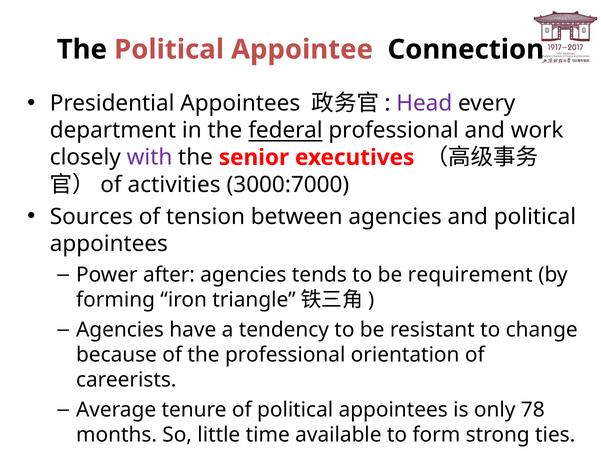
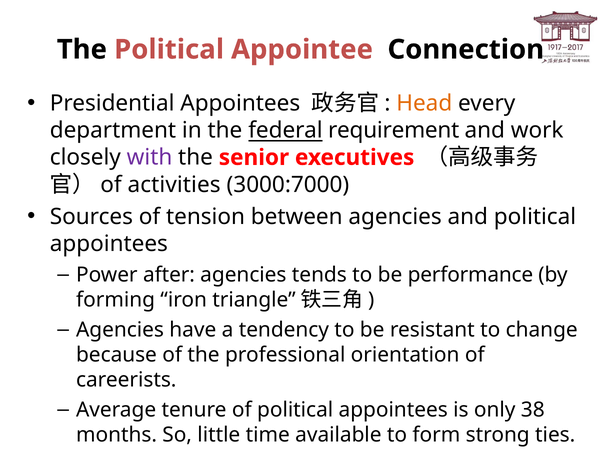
Head colour: purple -> orange (424, 103)
federal professional: professional -> requirement (394, 130)
requirement: requirement -> performance (470, 275)
78: 78 -> 38 (533, 410)
